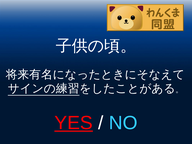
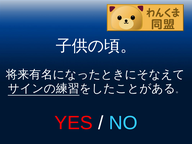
YES underline: present -> none (74, 123)
